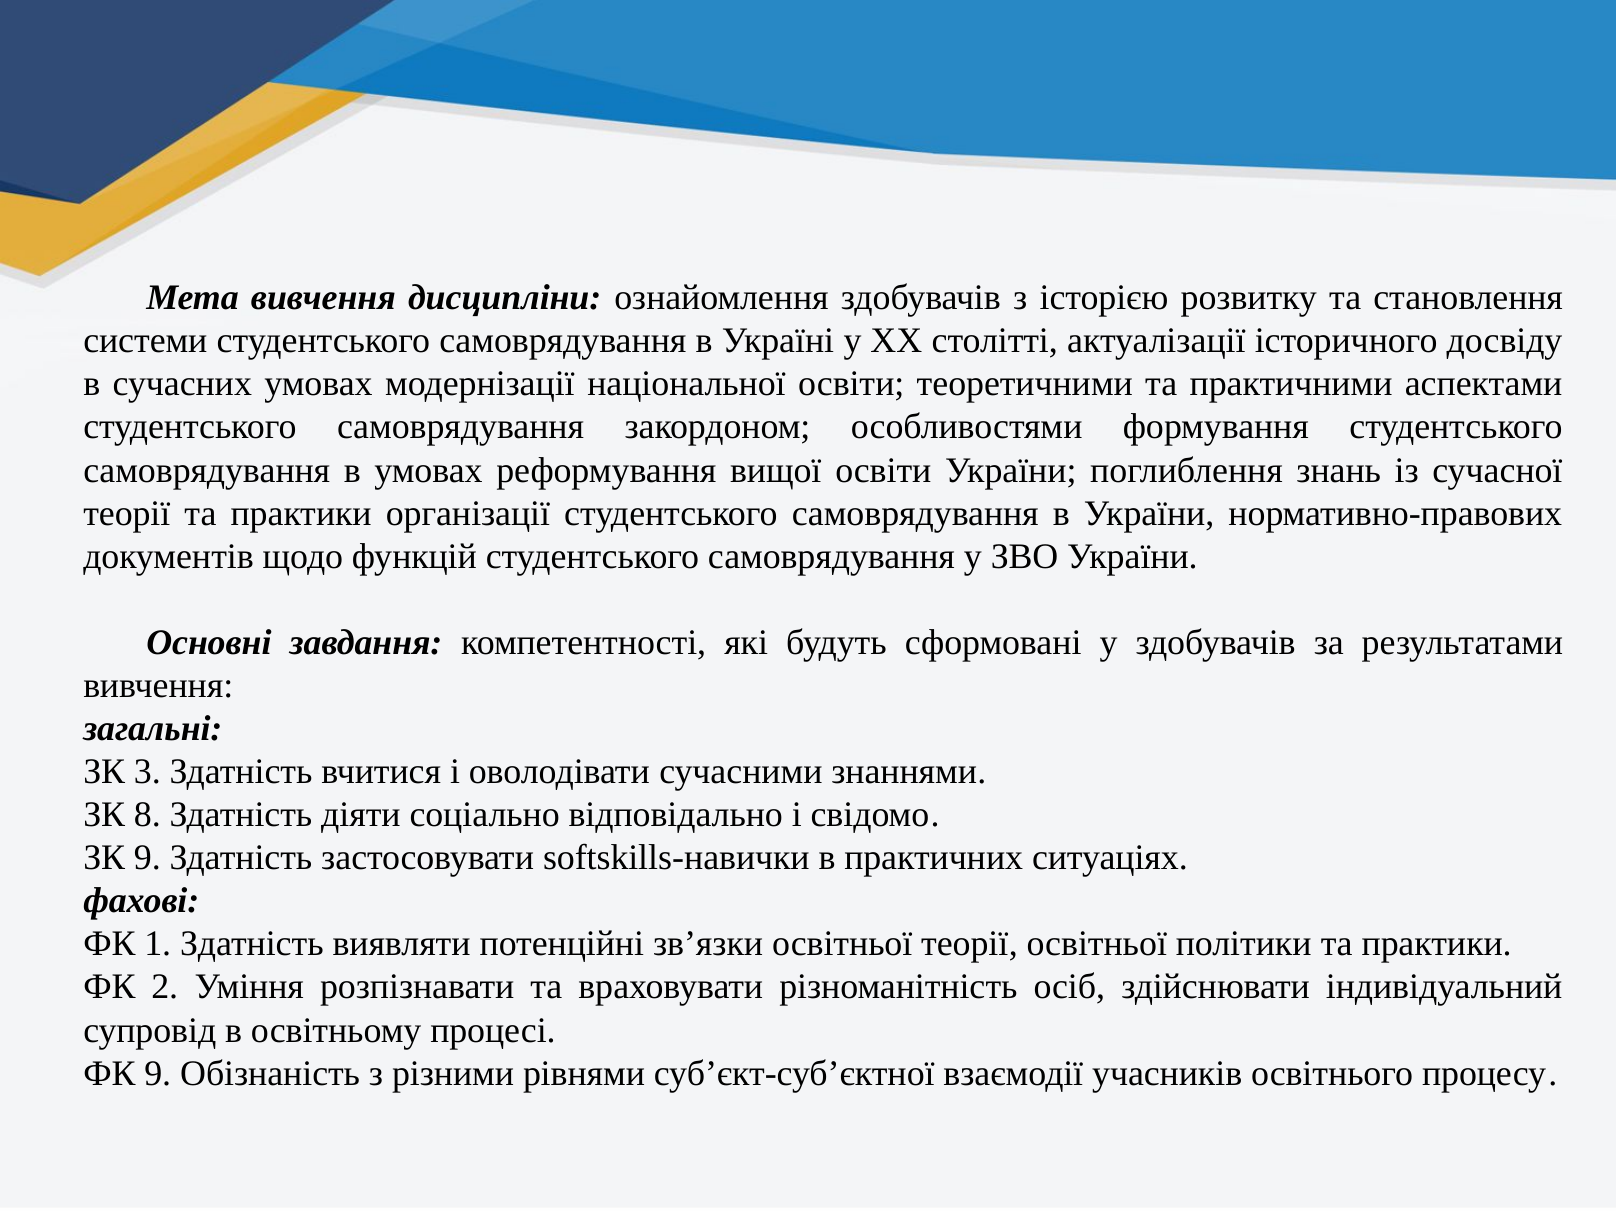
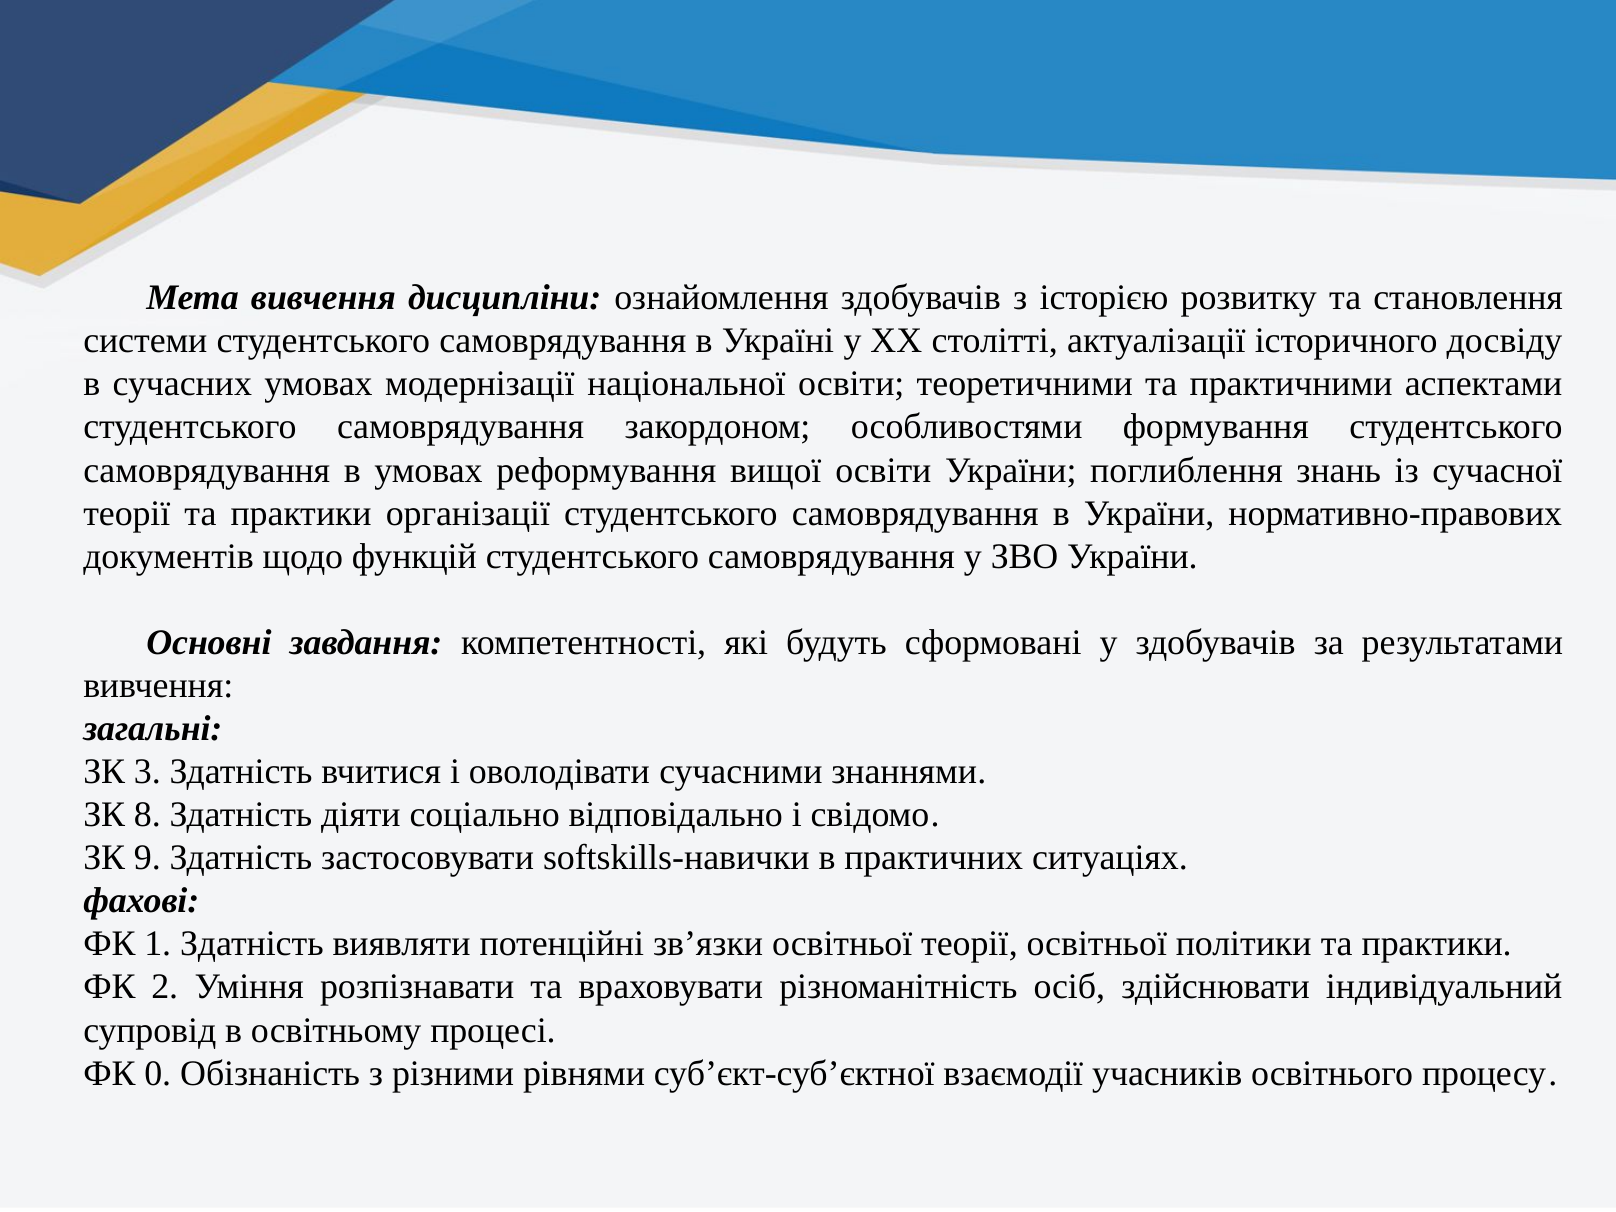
ФК 9: 9 -> 0 (158, 1073)
